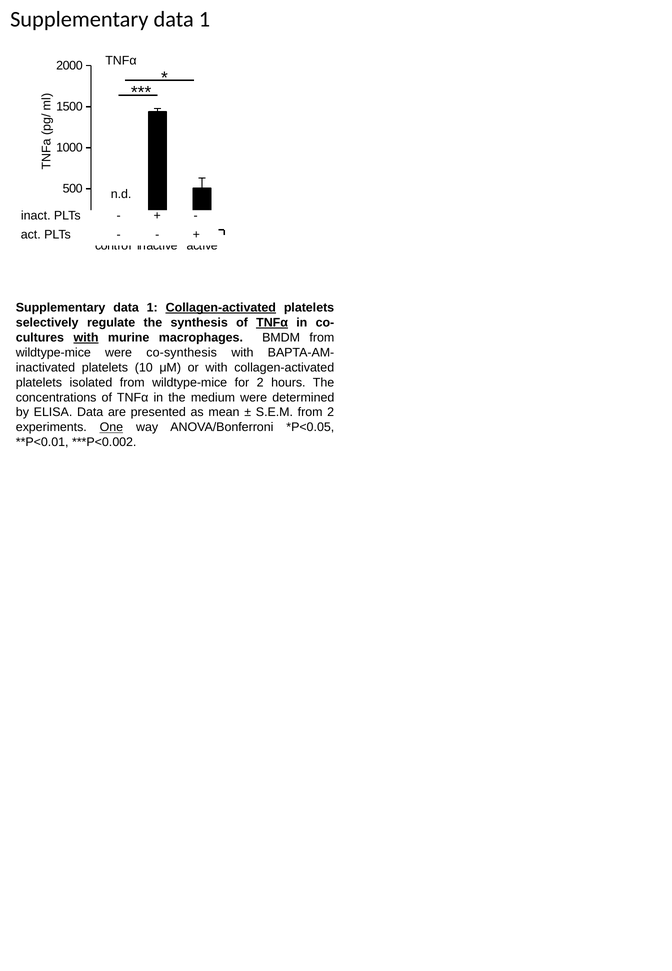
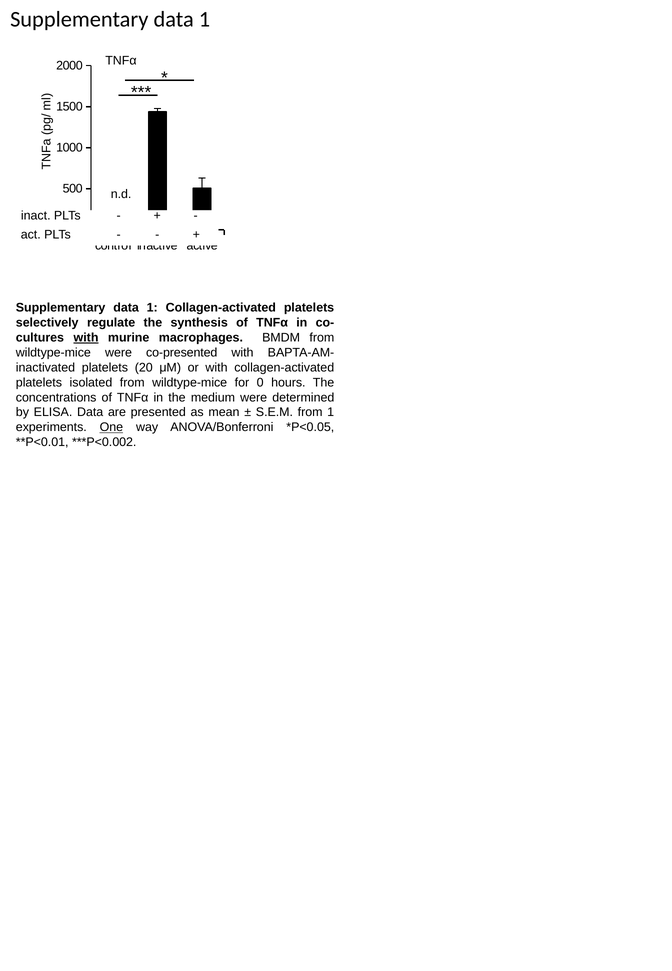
Collagen-activated underline: present -> none (221, 308)
TNFα underline: present -> none (272, 323)
co-synthesis: co-synthesis -> co-presented (182, 352)
10: 10 -> 20 (144, 367)
for 2: 2 -> 0 (260, 382)
from 2: 2 -> 1 (331, 412)
